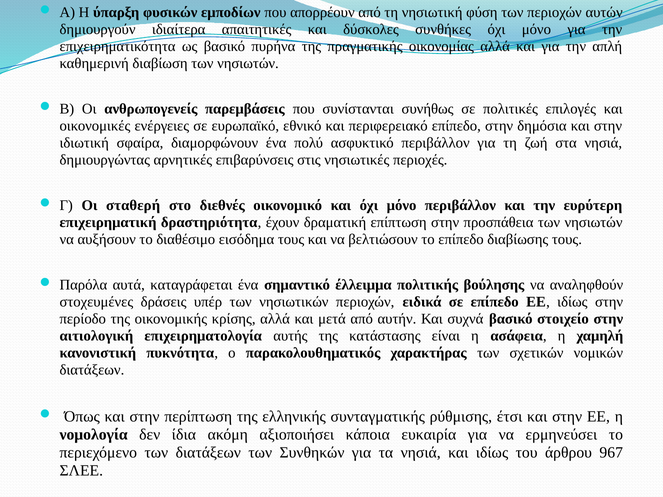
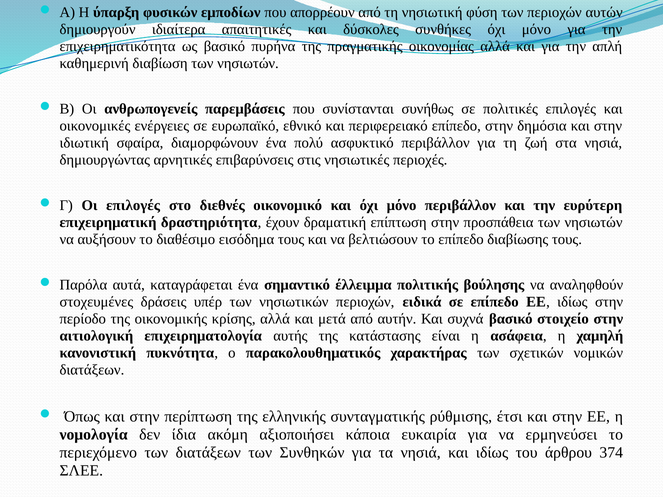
Οι σταθερή: σταθερή -> επιλογές (133, 206)
967: 967 -> 374 (611, 453)
